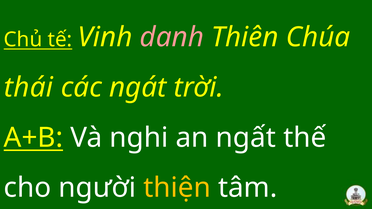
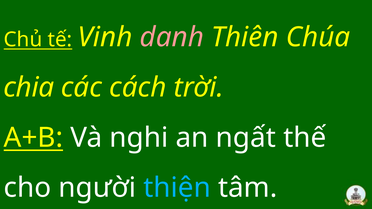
thái: thái -> chia (29, 88)
ngát: ngát -> cách (138, 88)
thiện colour: yellow -> light blue (177, 188)
